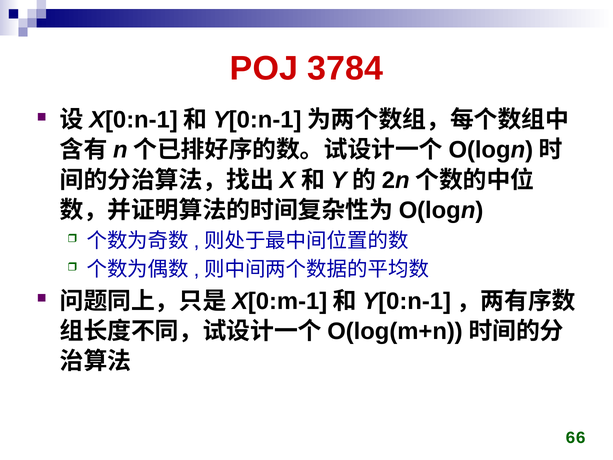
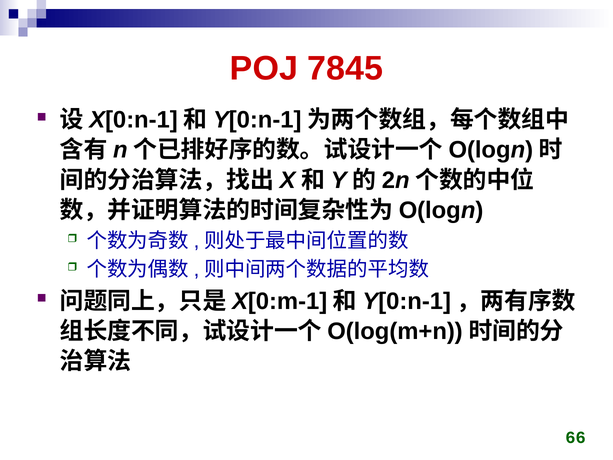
3784: 3784 -> 7845 (345, 69)
